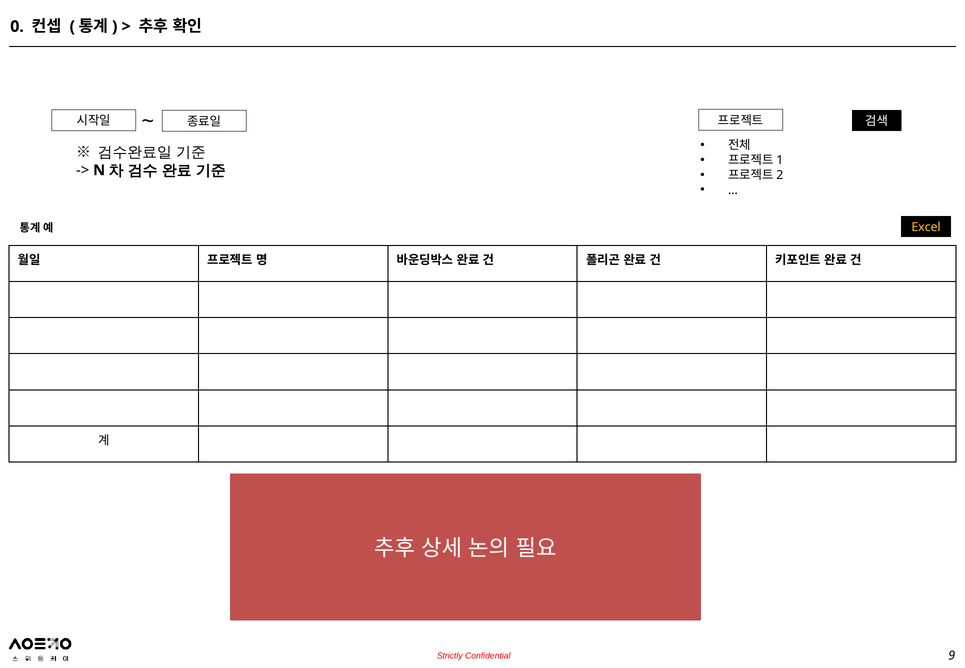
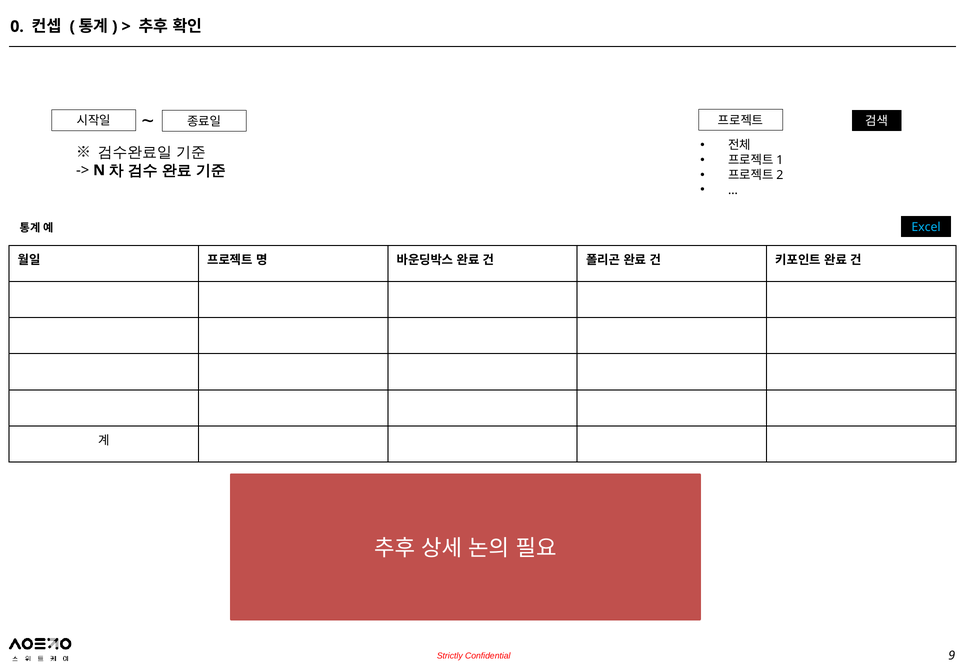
Excel colour: yellow -> light blue (926, 227)
